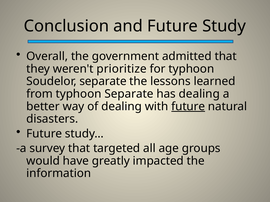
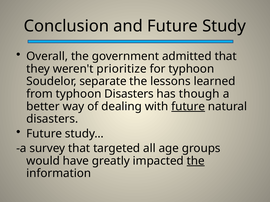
typhoon Separate: Separate -> Disasters (129, 94)
has dealing: dealing -> though (199, 94)
the underline: none -> present (196, 161)
